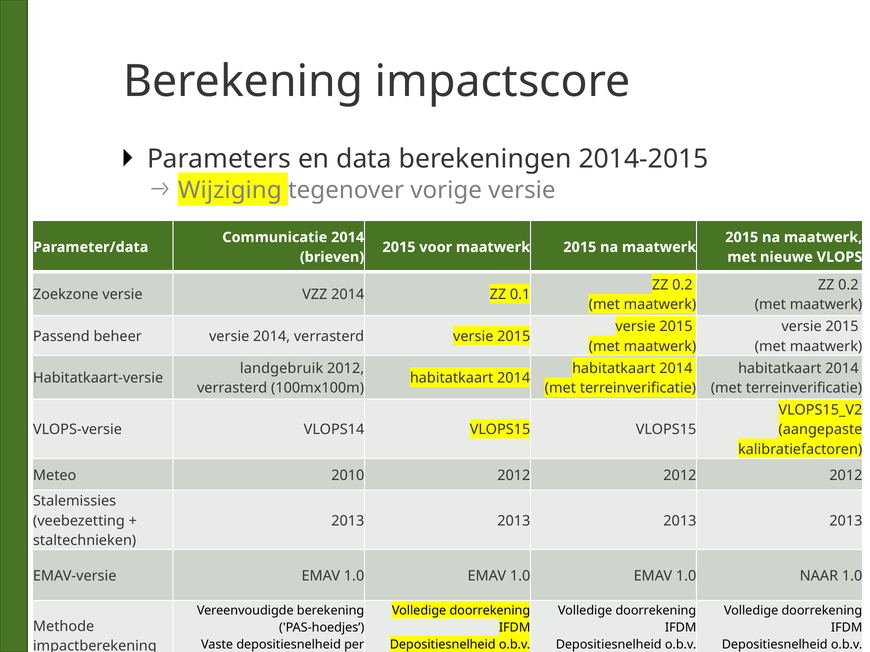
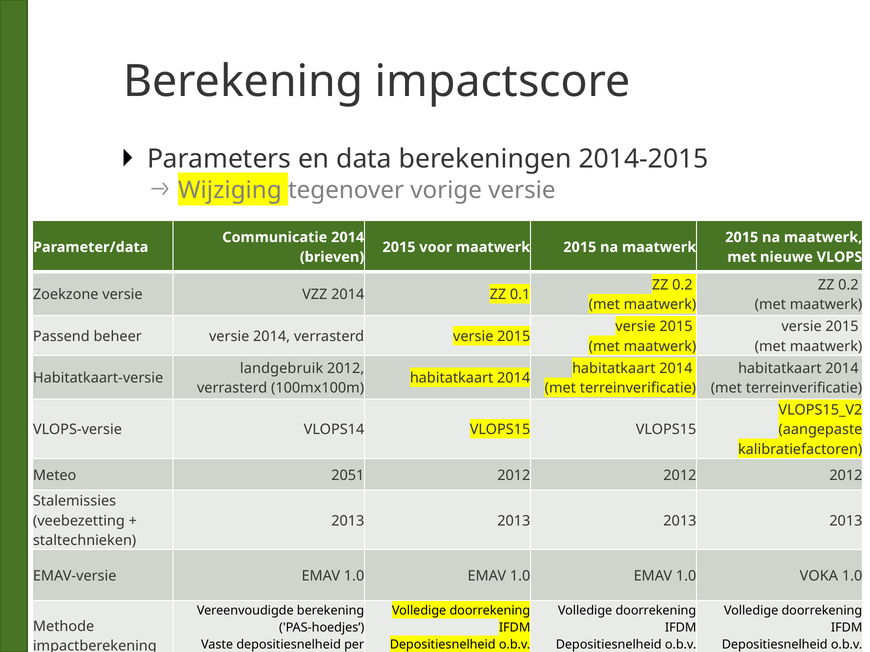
2010: 2010 -> 2051 (348, 476)
NAAR: NAAR -> VOKA (819, 577)
